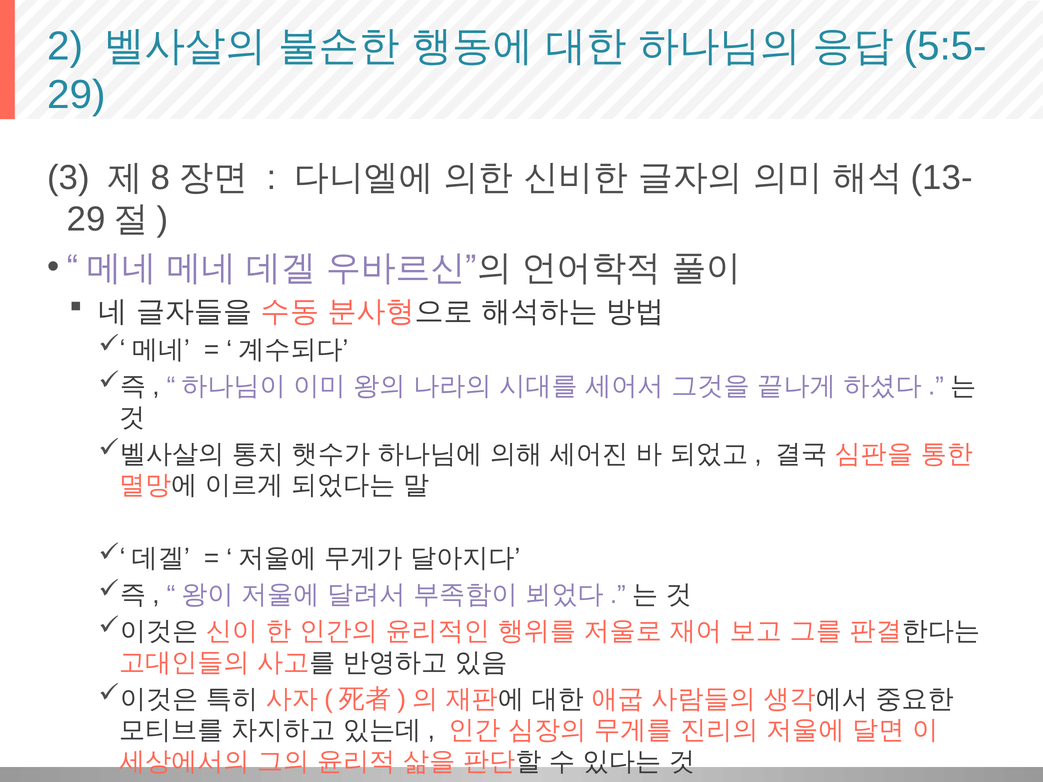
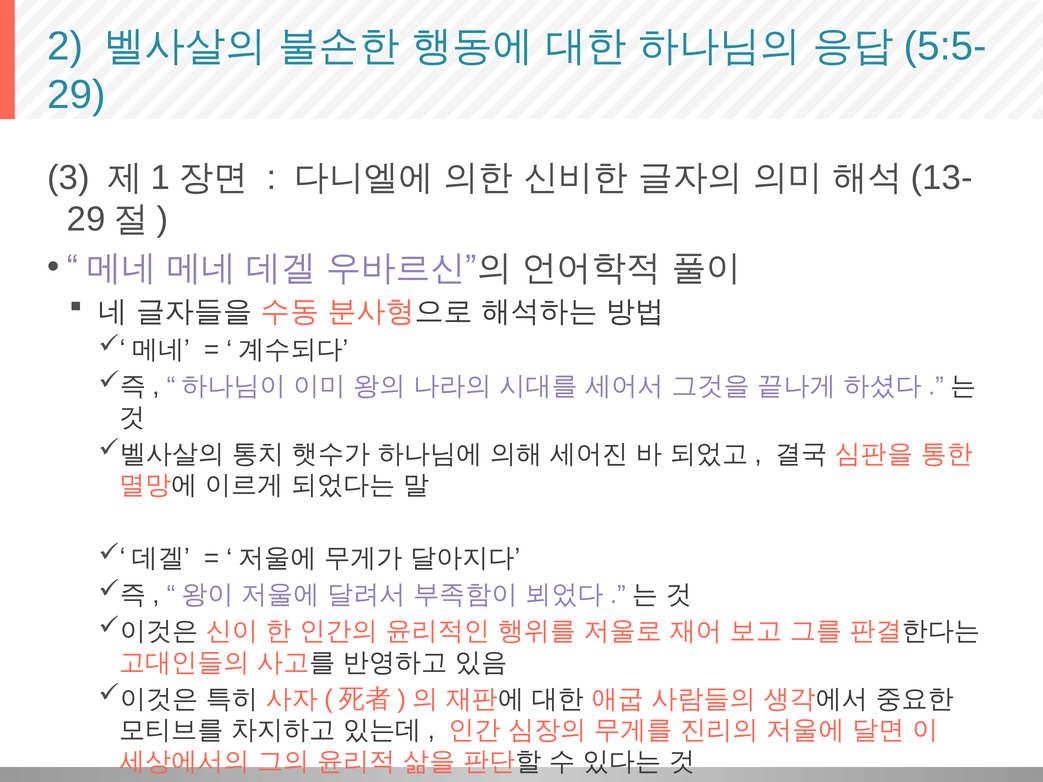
8: 8 -> 1 (161, 178)
